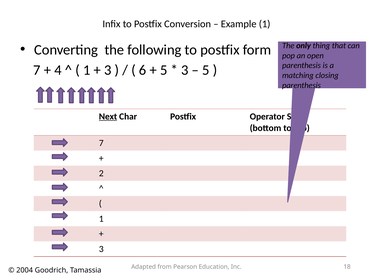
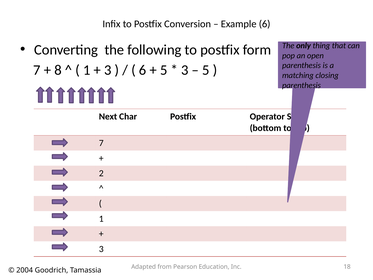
Example 1: 1 -> 6 (265, 24)
4: 4 -> 8 (58, 70)
Next underline: present -> none (108, 116)
